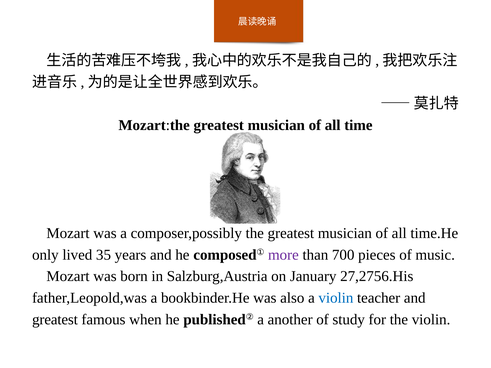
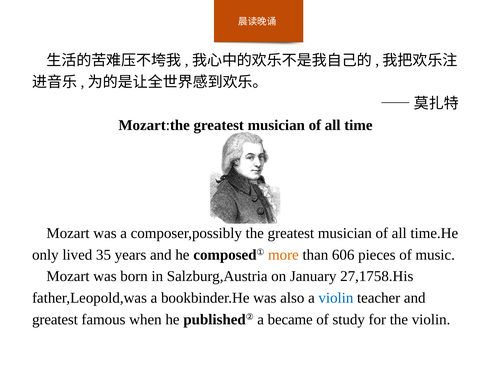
more colour: purple -> orange (283, 255)
700: 700 -> 606 (343, 255)
27,2756.His: 27,2756.His -> 27,1758.His (377, 277)
another: another -> became (290, 320)
